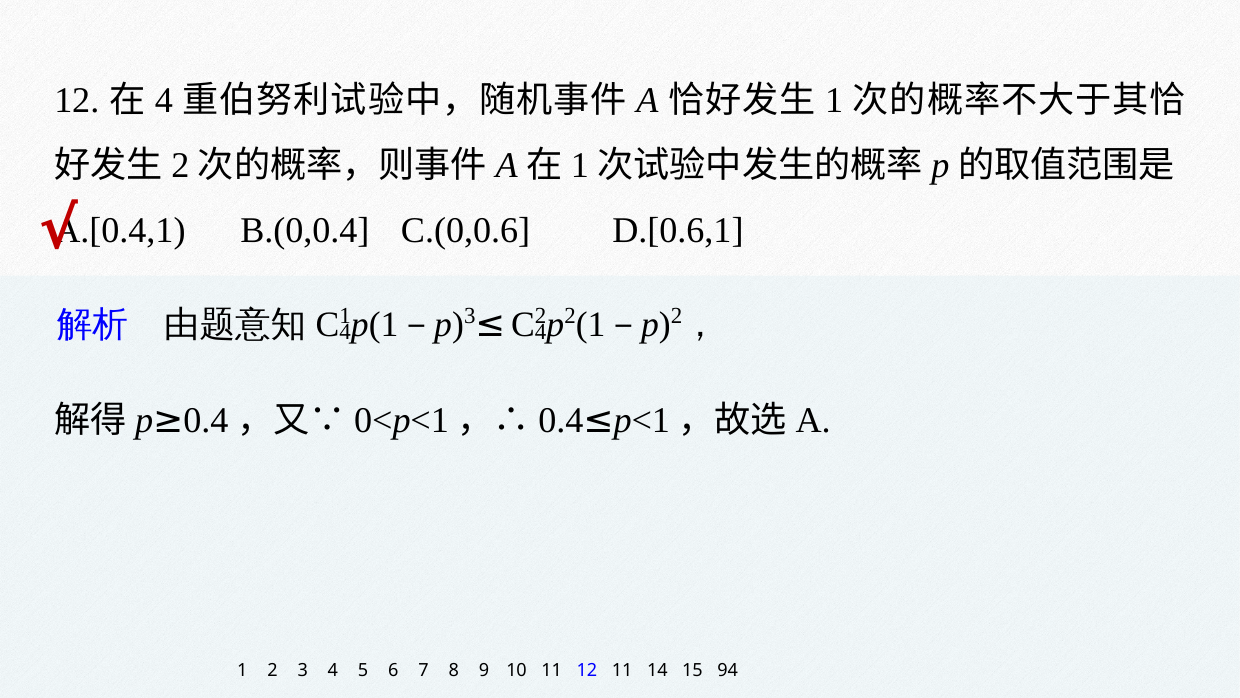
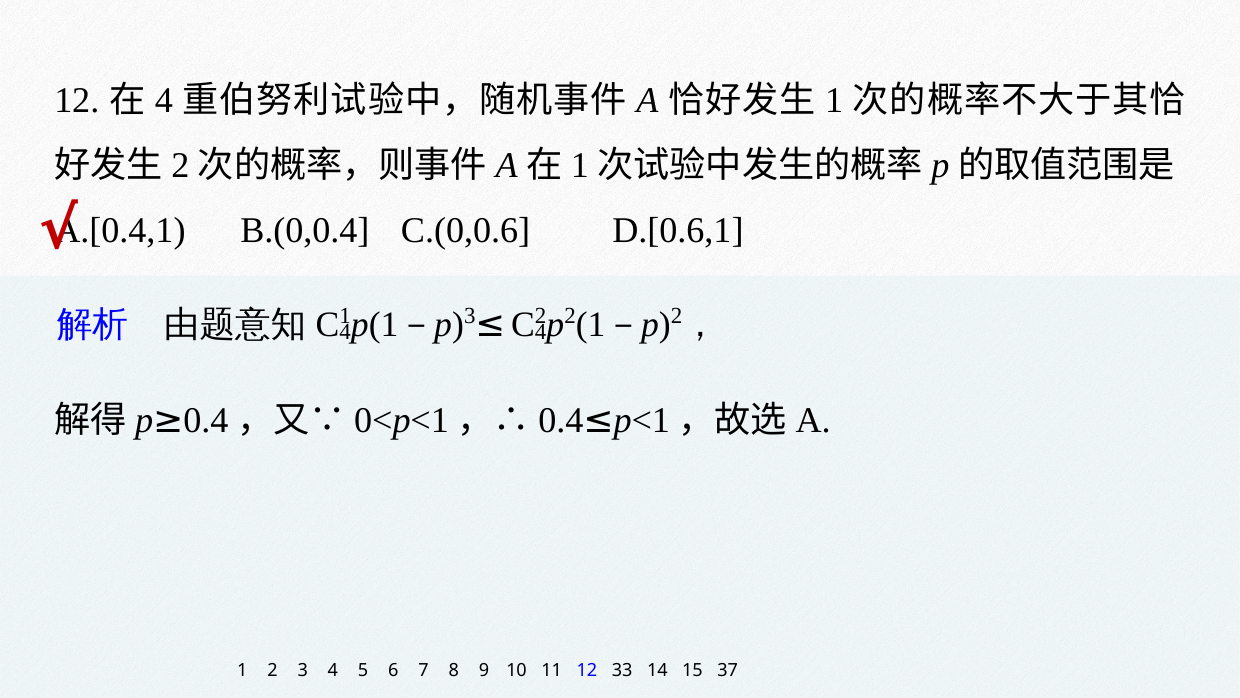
12 11: 11 -> 33 (622, 670)
94: 94 -> 37 (728, 670)
